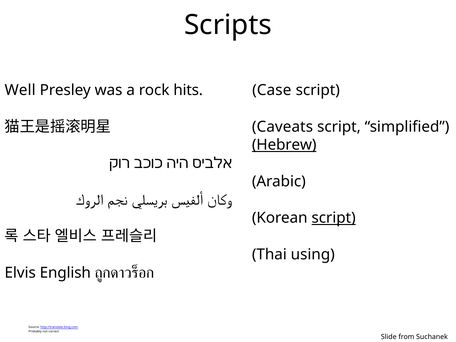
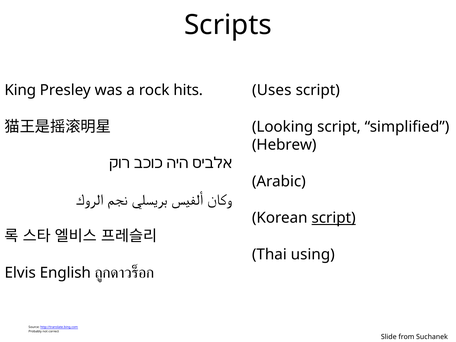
Well: Well -> King (20, 90)
Case: Case -> Uses (272, 90)
Caveats: Caveats -> Looking (283, 127)
Hebrew underline: present -> none (284, 145)
